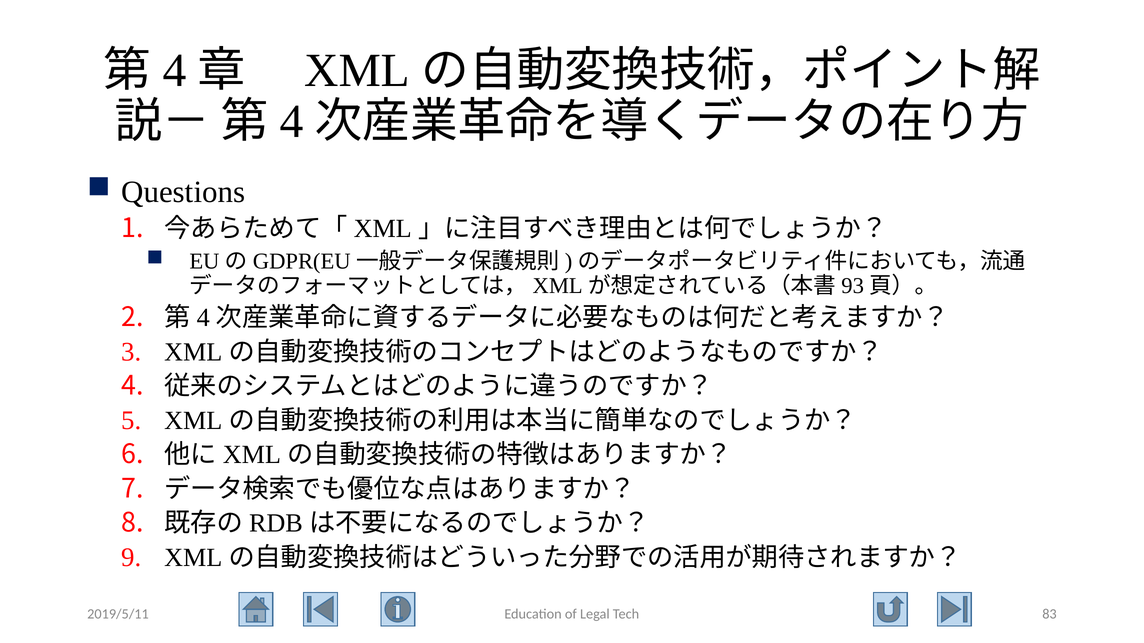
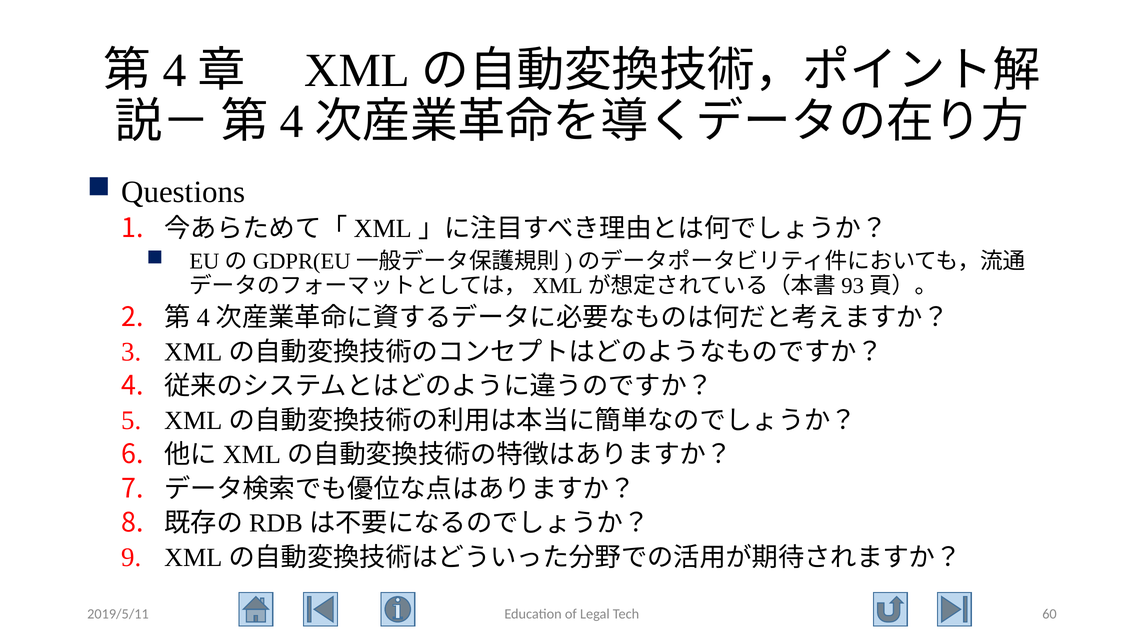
83: 83 -> 60 (1050, 614)
